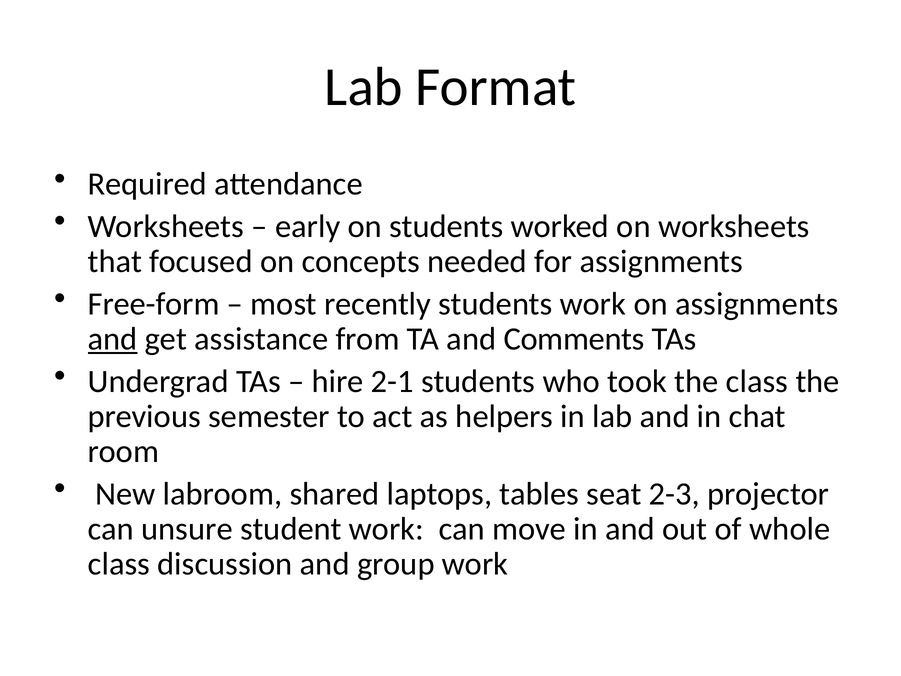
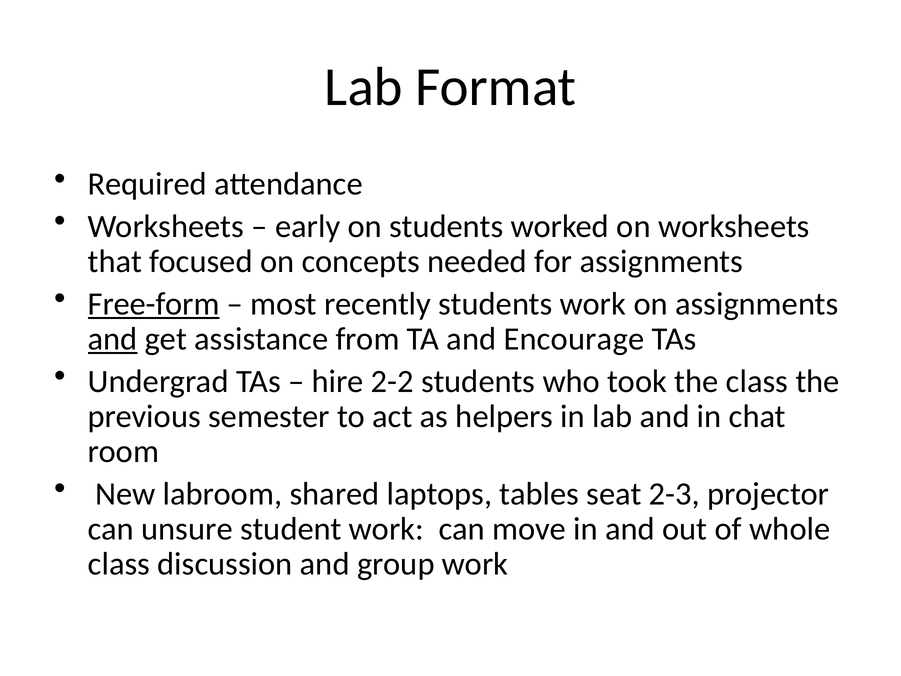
Free-form underline: none -> present (154, 304)
Comments: Comments -> Encourage (574, 339)
2-1: 2-1 -> 2-2 (392, 381)
